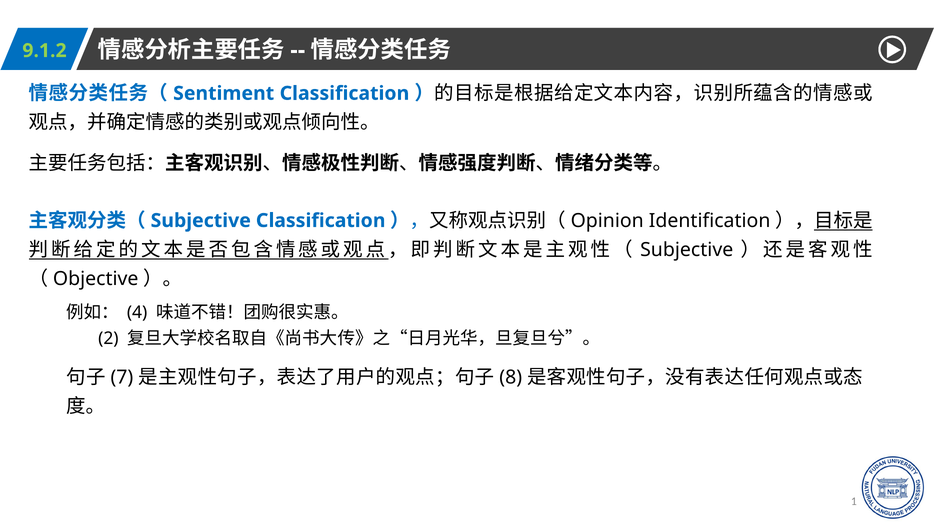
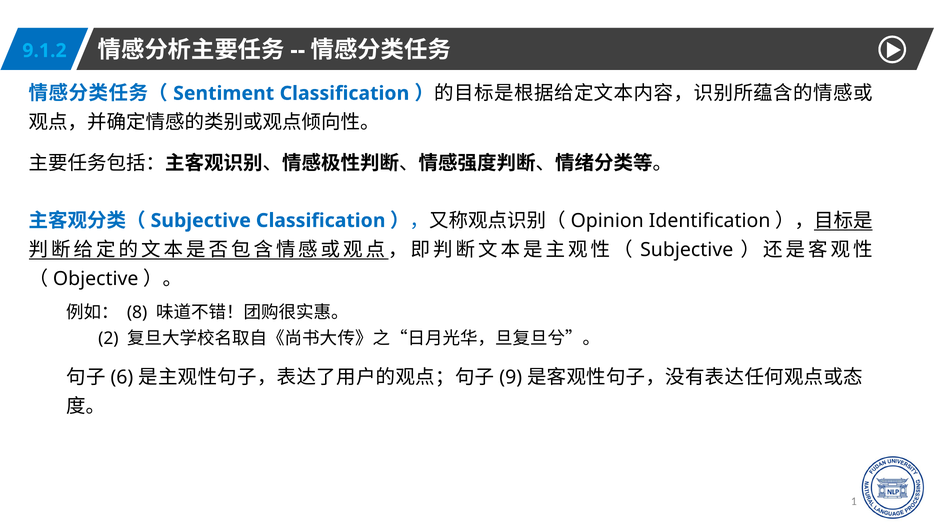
9.1.2 colour: light green -> light blue (44, 51)
4: 4 -> 8 (137, 313)
7: 7 -> 6 (122, 378)
8: 8 -> 9 (511, 378)
